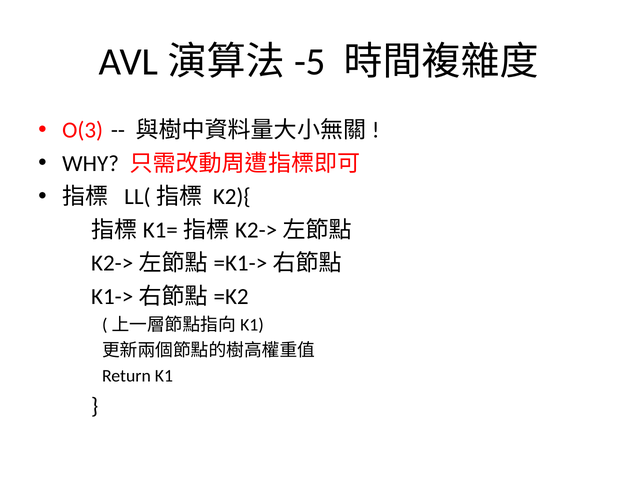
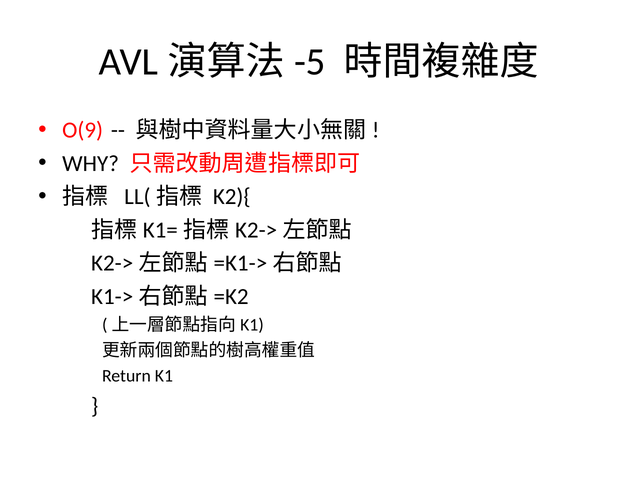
O(3: O(3 -> O(9 (83, 130)
